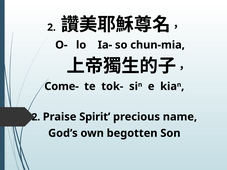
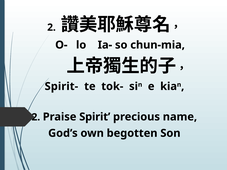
Come-: Come- -> Spirit- (61, 86)
